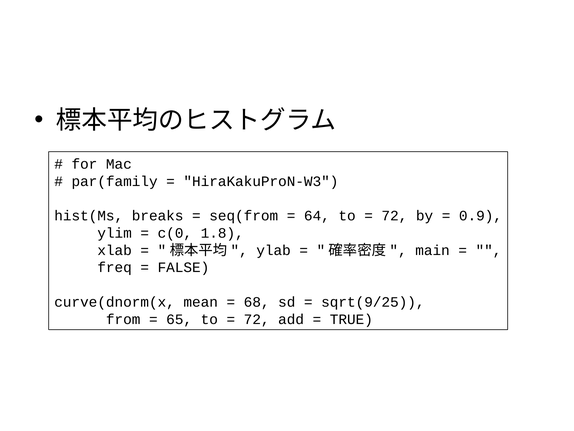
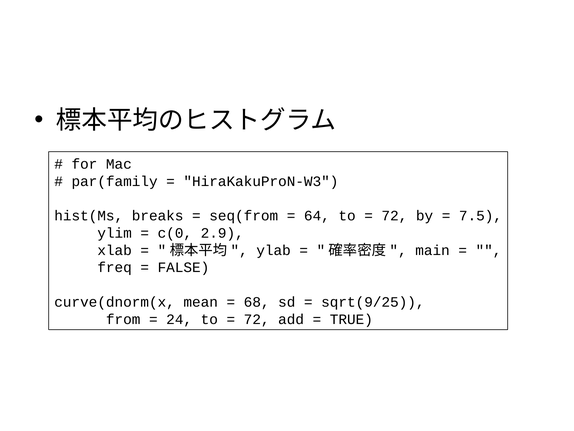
0.9: 0.9 -> 7.5 (480, 216)
1.8: 1.8 -> 2.9 (222, 233)
65: 65 -> 24 (179, 319)
